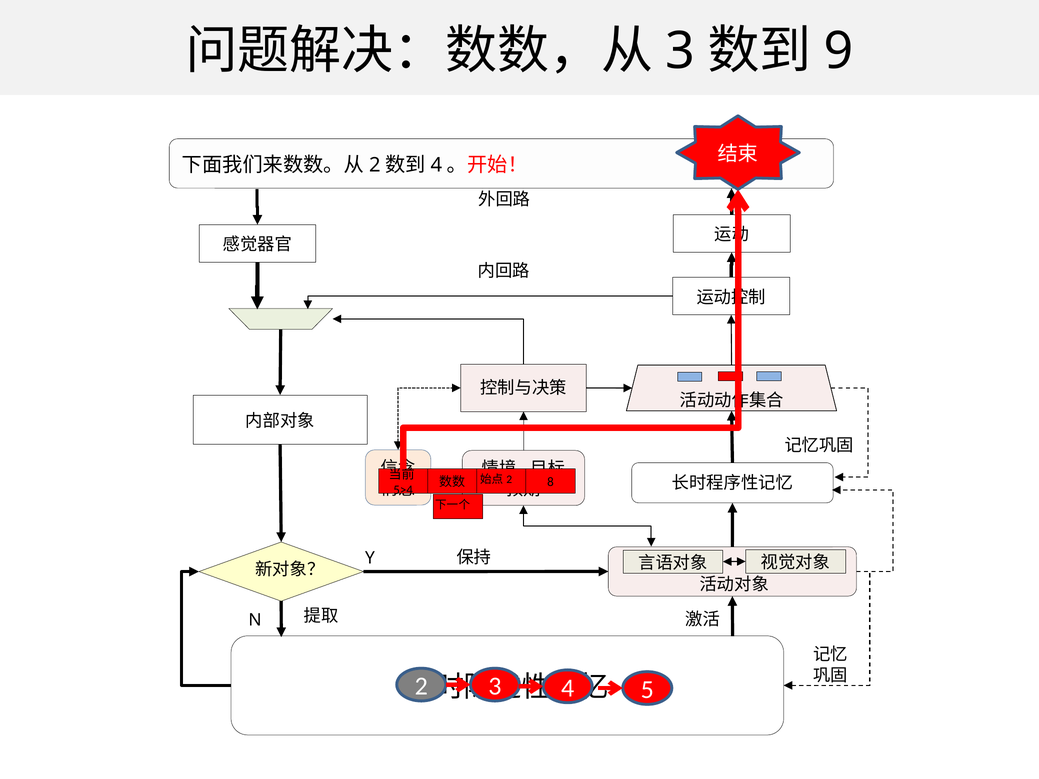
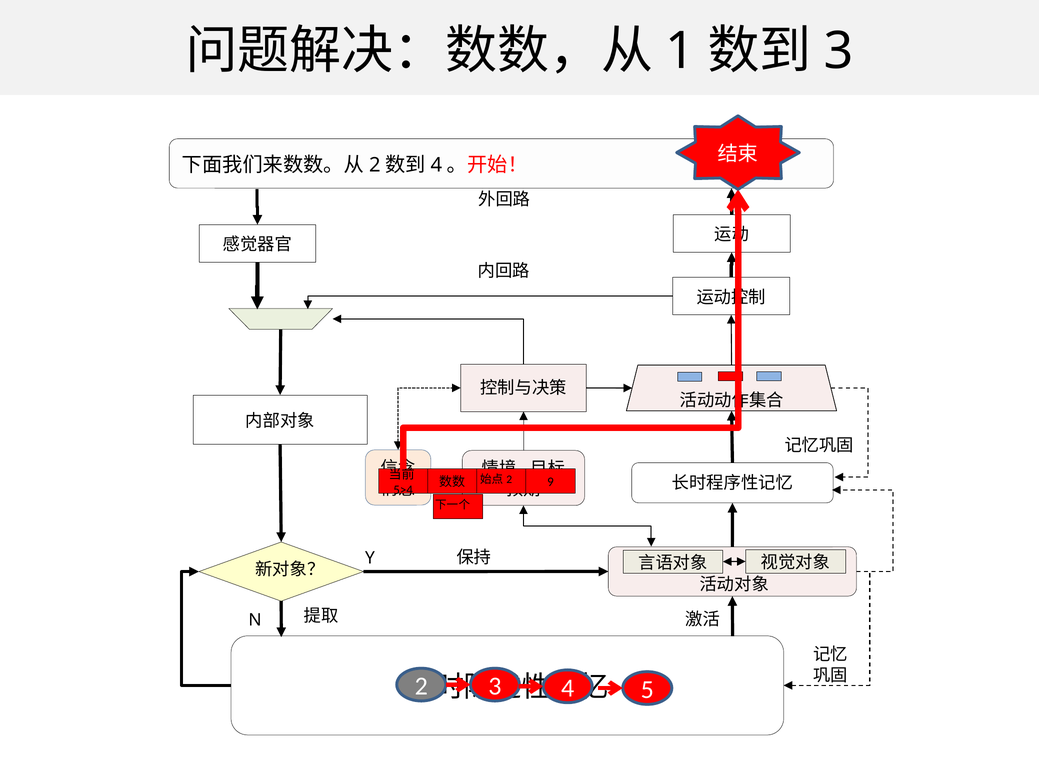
3: 3 -> 1 (680, 51)
9: 9 -> 3 (839, 51)
8: 8 -> 9 (550, 482)
